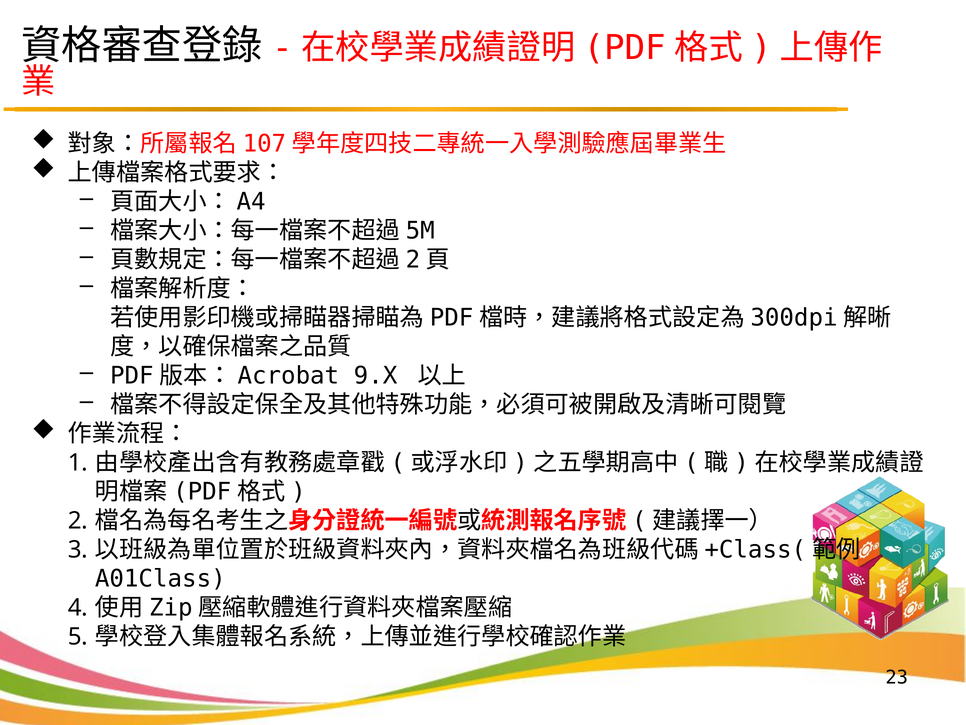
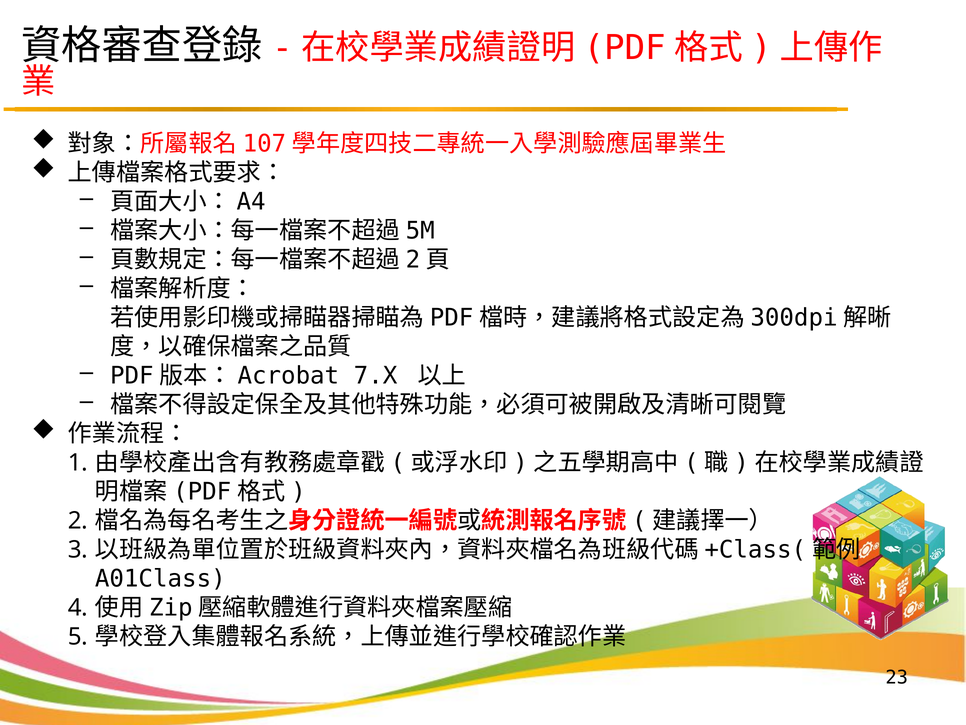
9.X: 9.X -> 7.X (376, 375)
